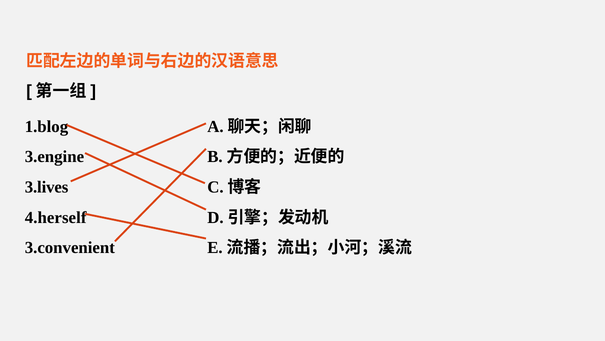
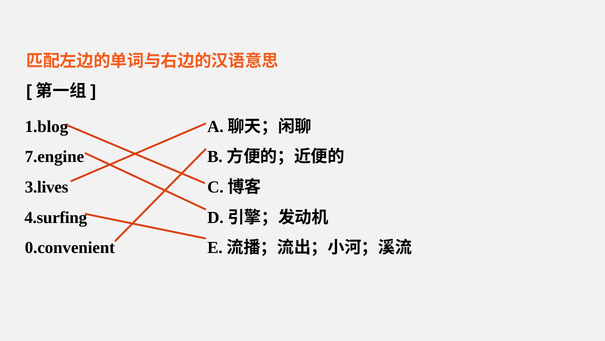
3.engine: 3.engine -> 7.engine (54, 157)
4.herself: 4.herself -> 4.surfing (56, 217)
3.convenient: 3.convenient -> 0.convenient (70, 247)
